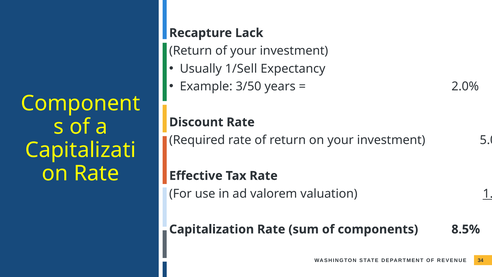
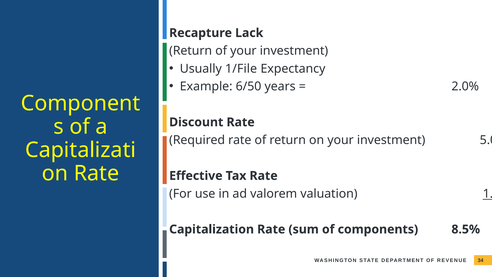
1/Sell: 1/Sell -> 1/File (241, 69)
3/50: 3/50 -> 6/50 (249, 86)
